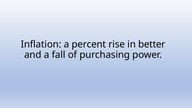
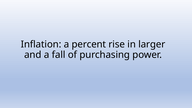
better: better -> larger (152, 44)
